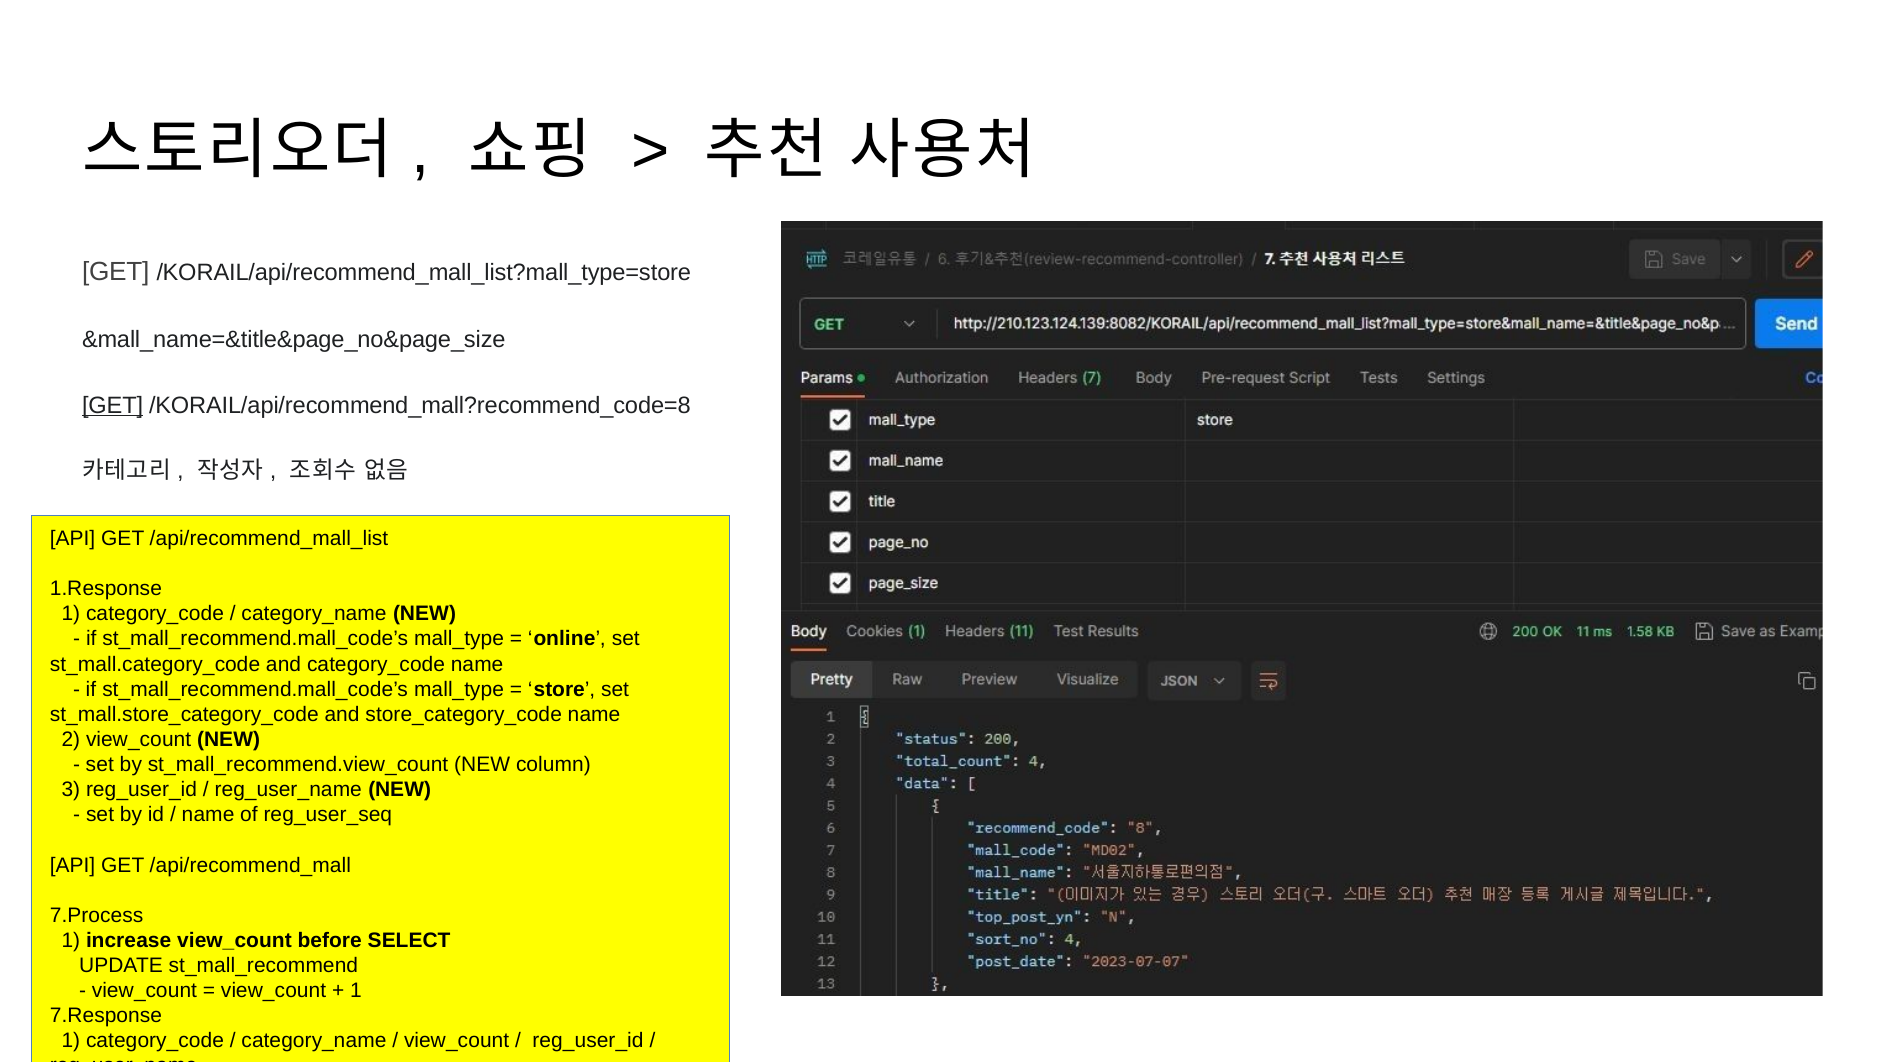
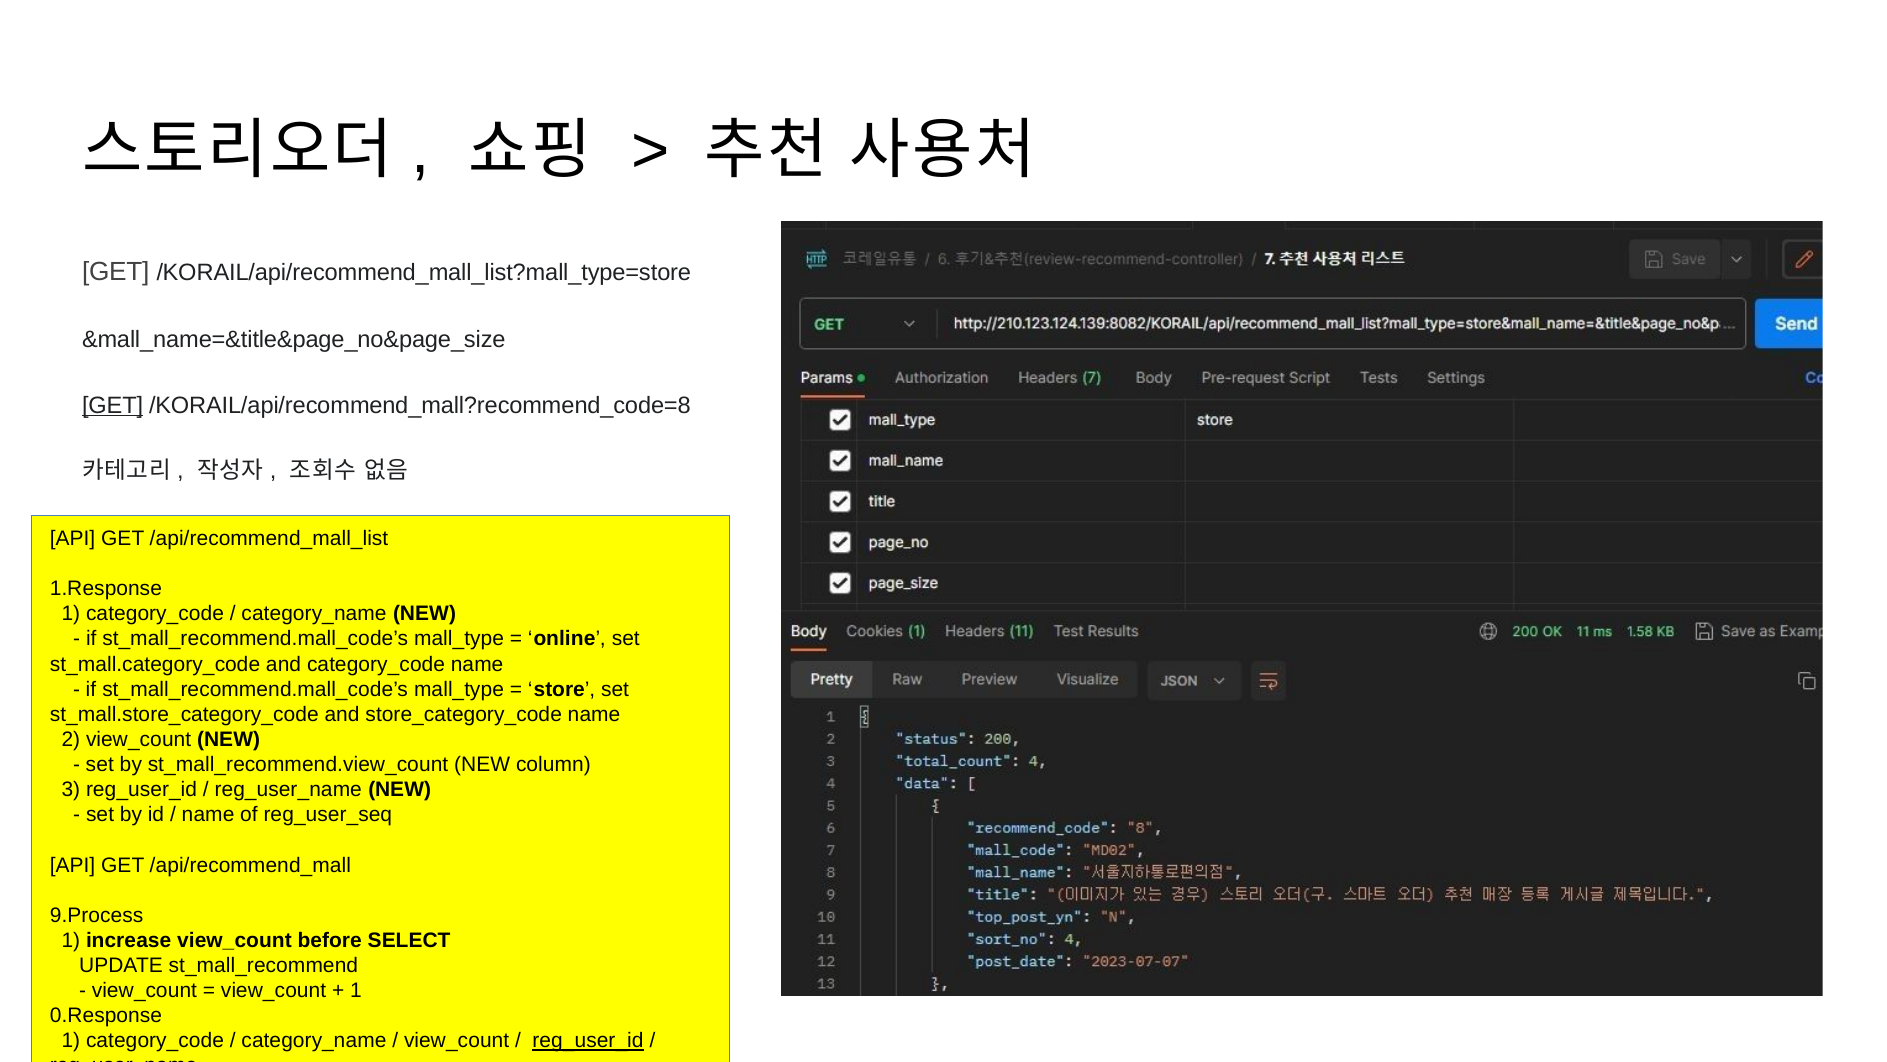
7.Process: 7.Process -> 9.Process (97, 915)
7.Response: 7.Response -> 0.Response (106, 1015)
reg_user_id underline: none -> present (588, 1040)
